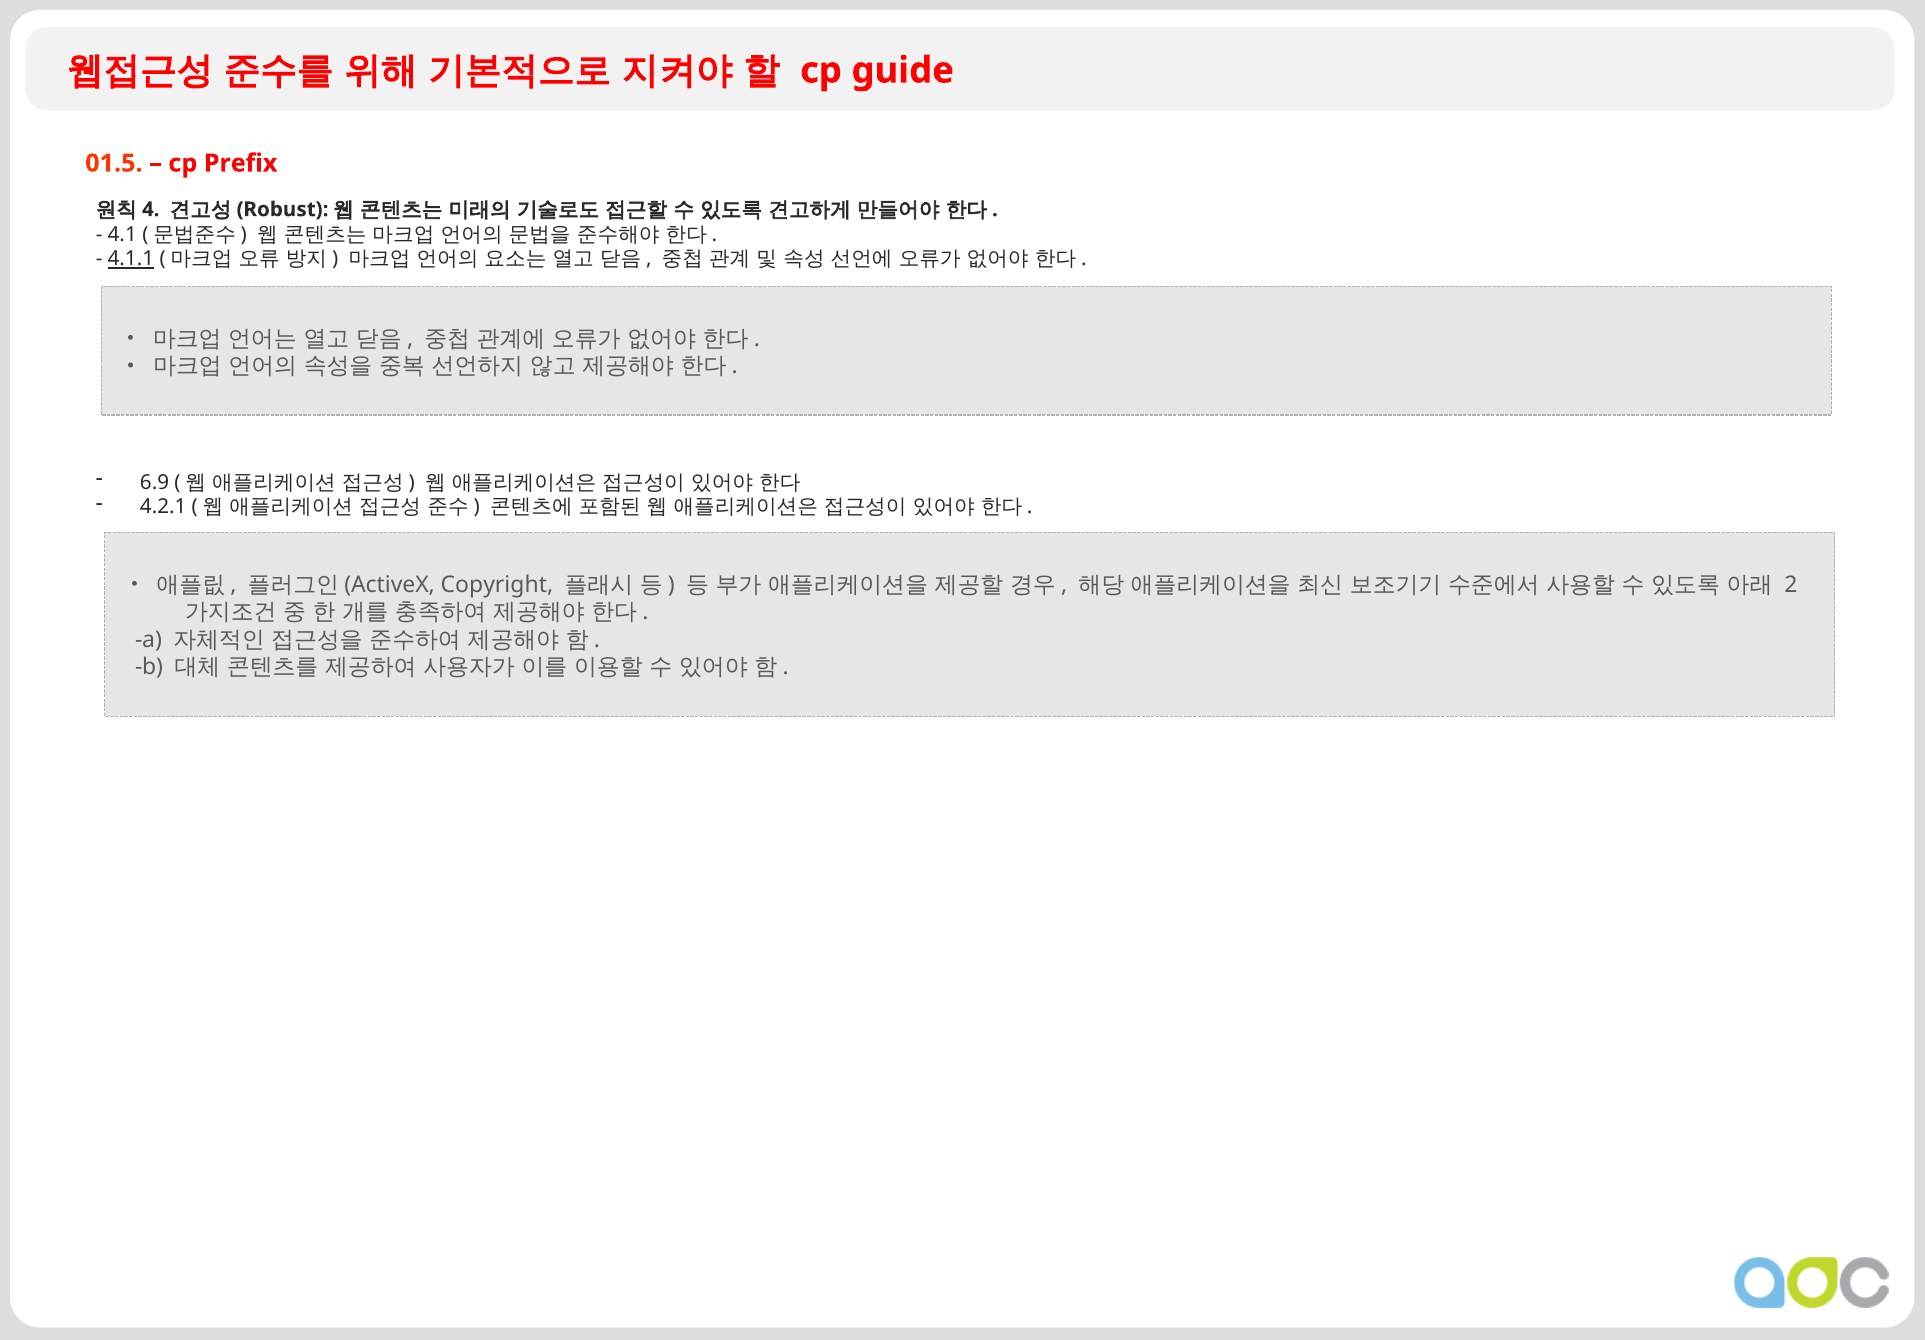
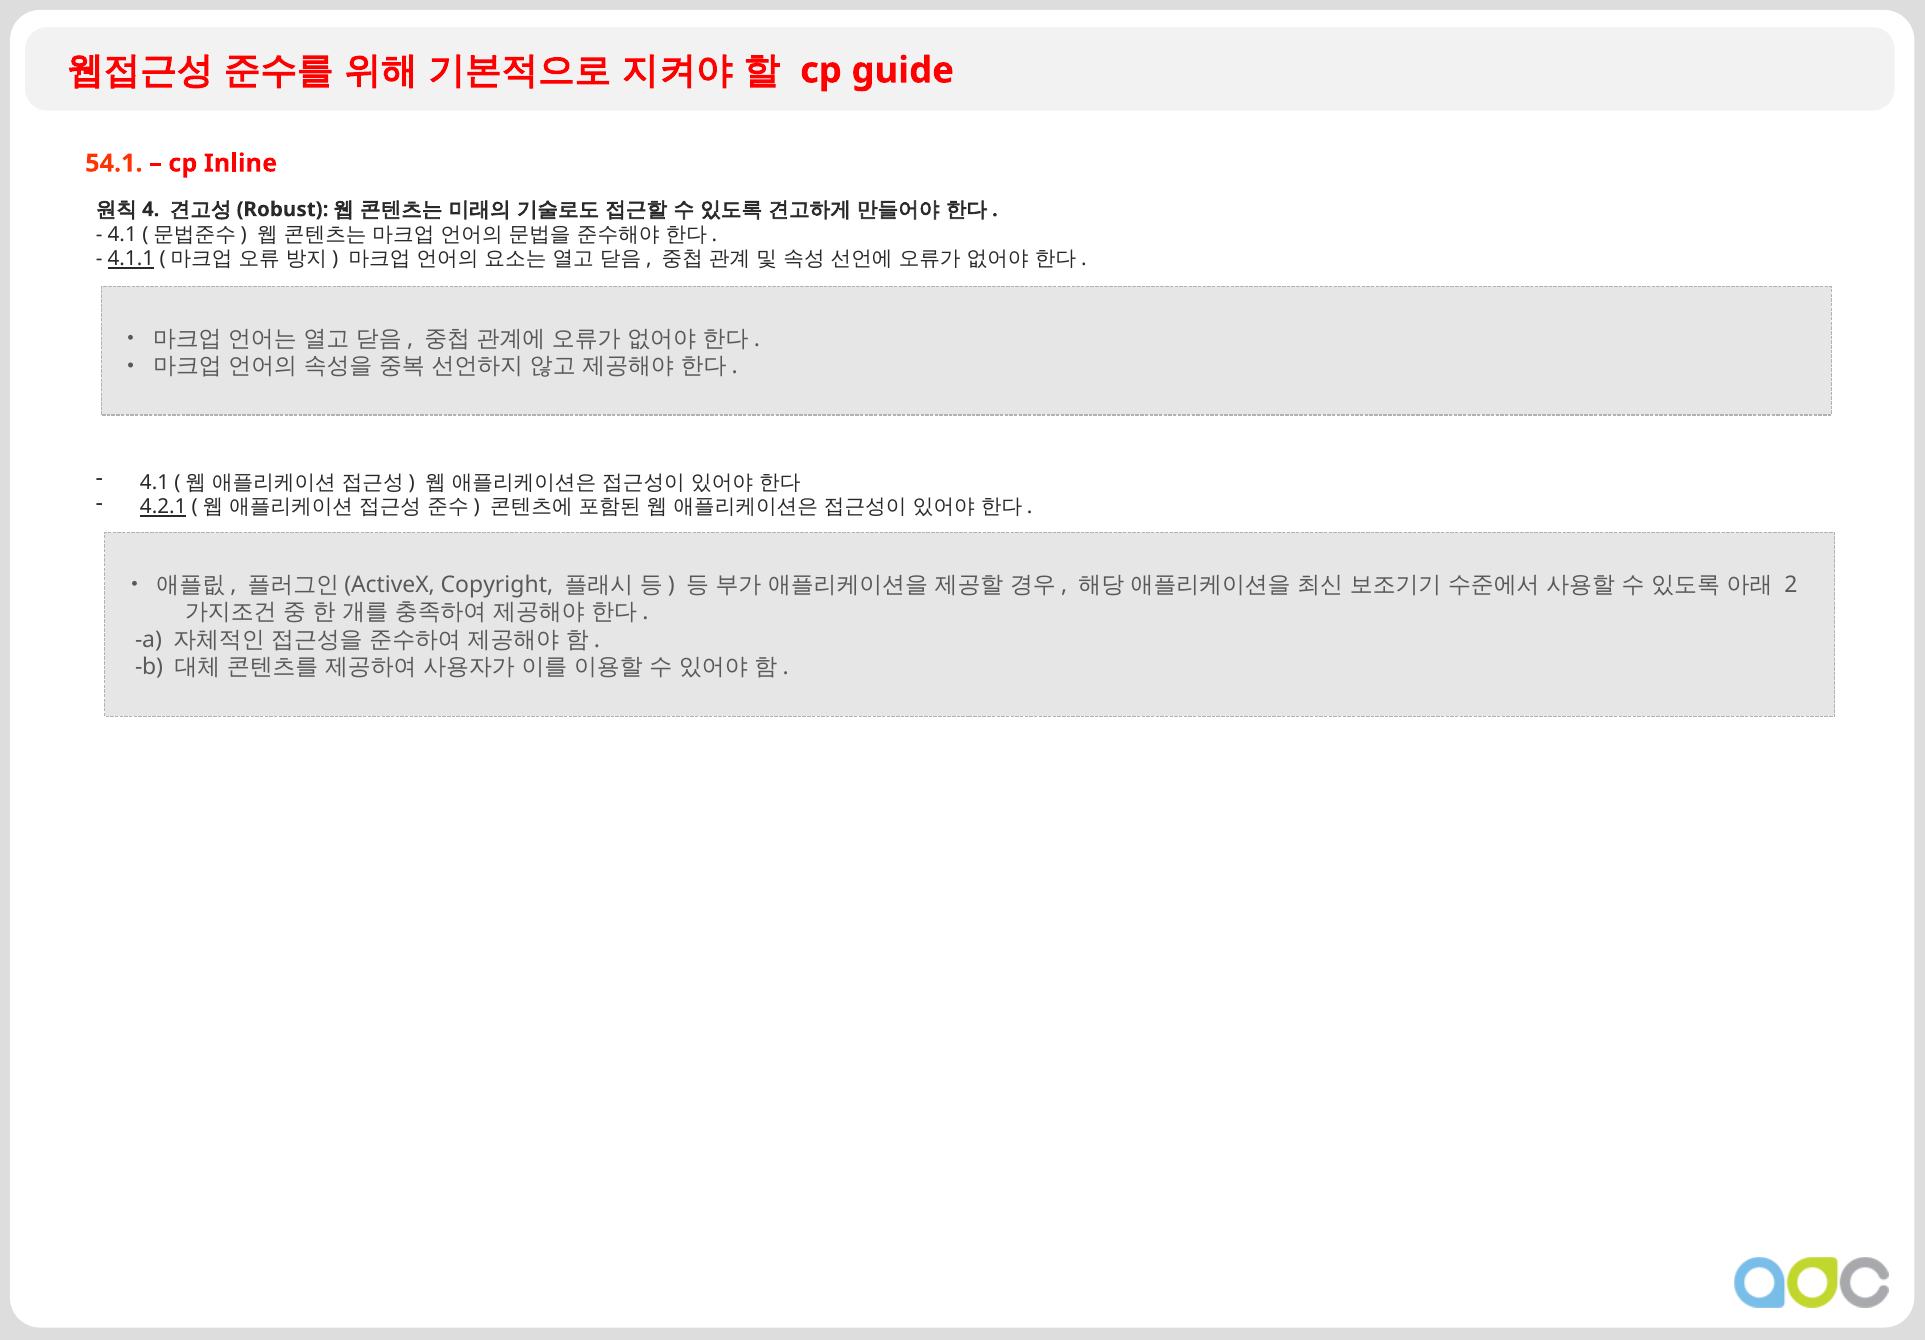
01.5: 01.5 -> 54.1 (114, 163)
Prefix: Prefix -> Inline (241, 163)
6.9: 6.9 -> 4.1 (155, 482)
4.2.1 underline: none -> present (163, 507)
